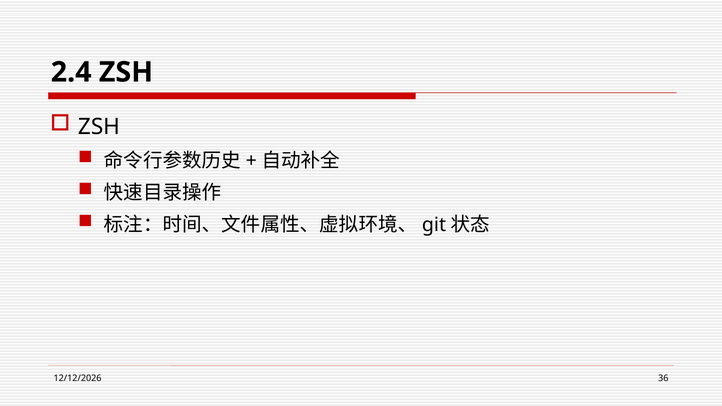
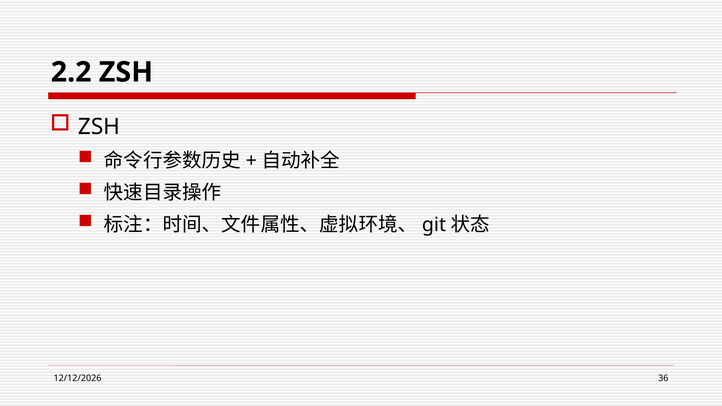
2.4: 2.4 -> 2.2 (71, 72)
